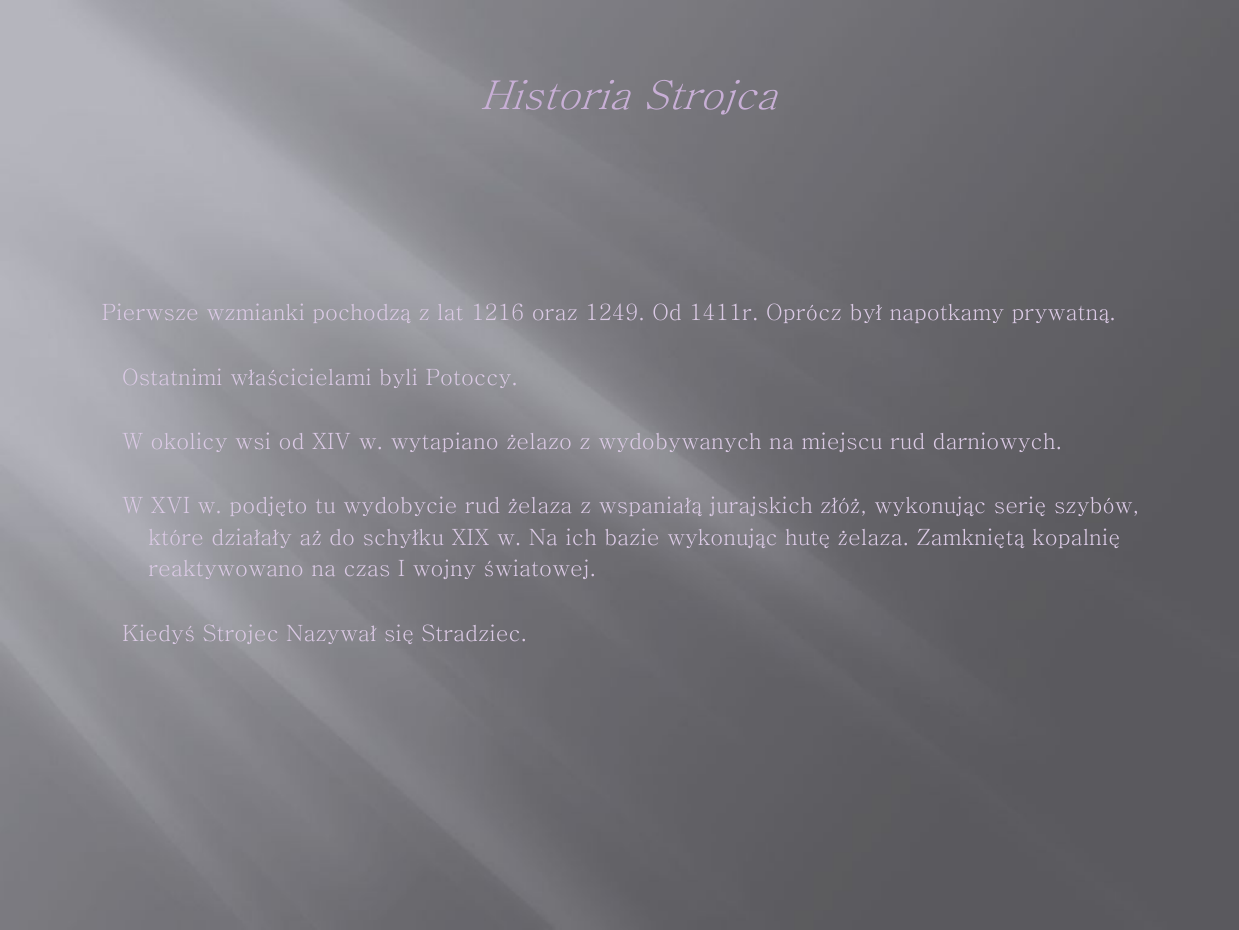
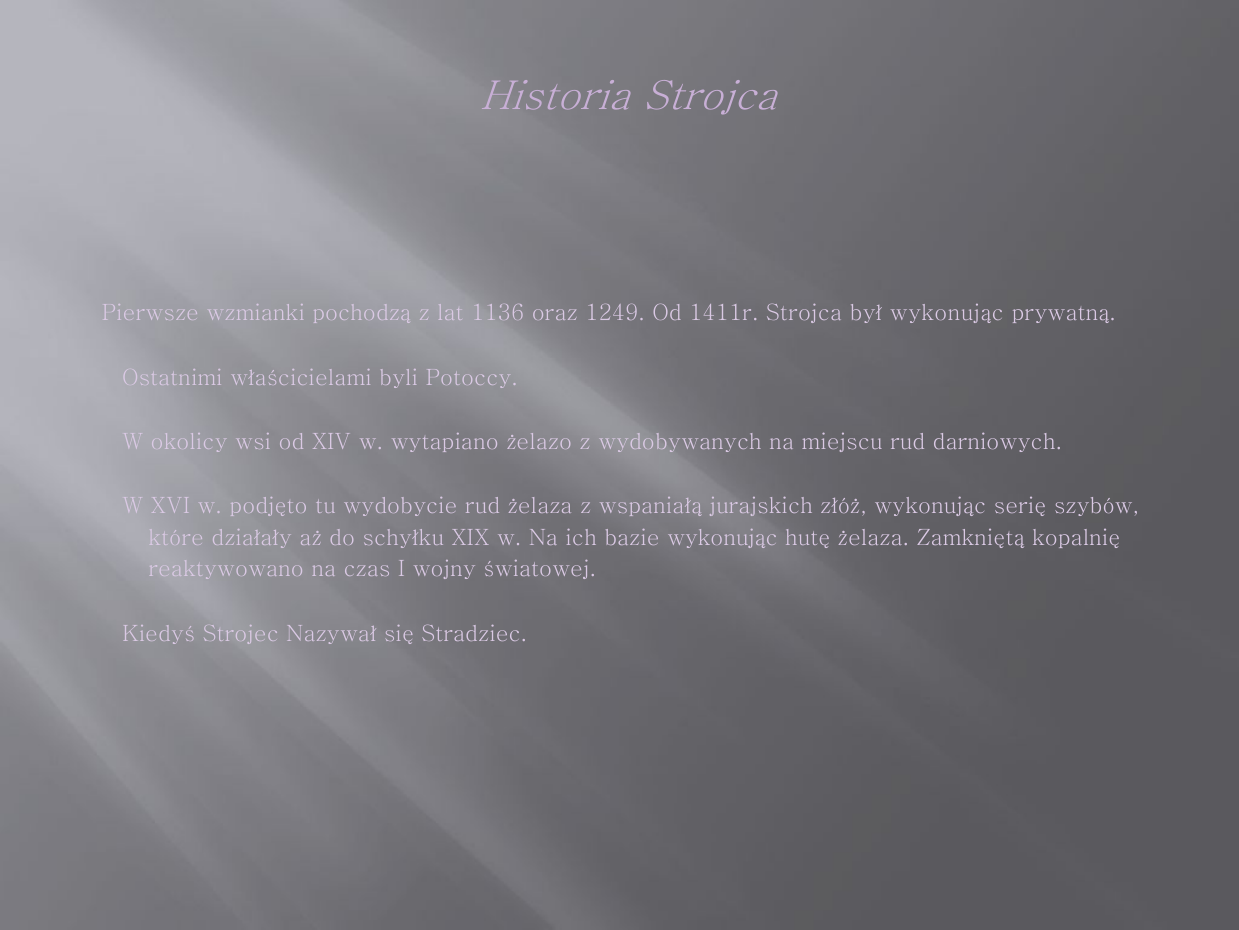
1216: 1216 -> 1136 (498, 313)
1411r Oprócz: Oprócz -> Strojca (804, 313)
był napotkamy: napotkamy -> wykonując (947, 313)
